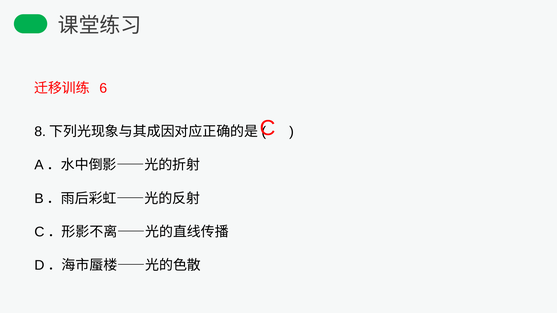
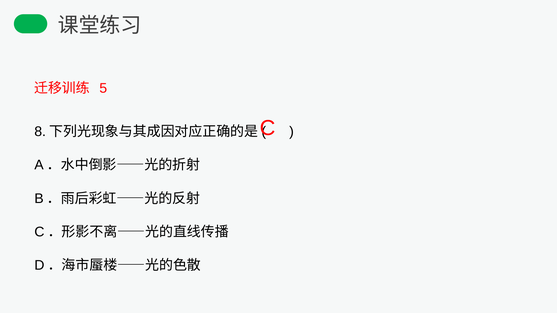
6: 6 -> 5 (103, 88)
